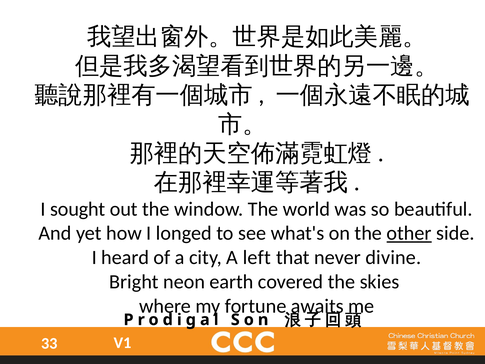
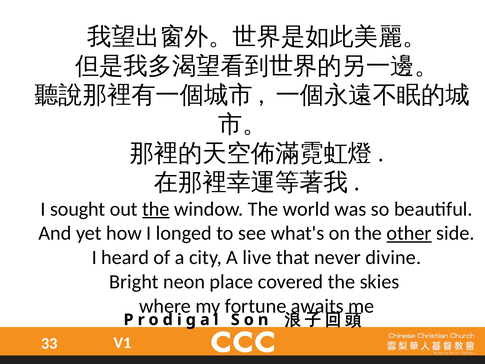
the underline: none -> present (156, 209)
left: left -> live (257, 257)
earth: earth -> place (231, 282)
